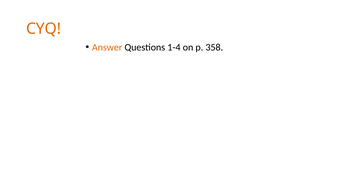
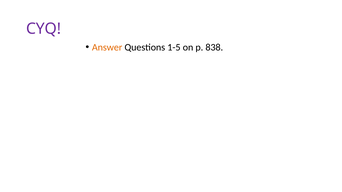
CYQ colour: orange -> purple (44, 29)
1-4: 1-4 -> 1-5 (174, 47)
358: 358 -> 838 (214, 47)
